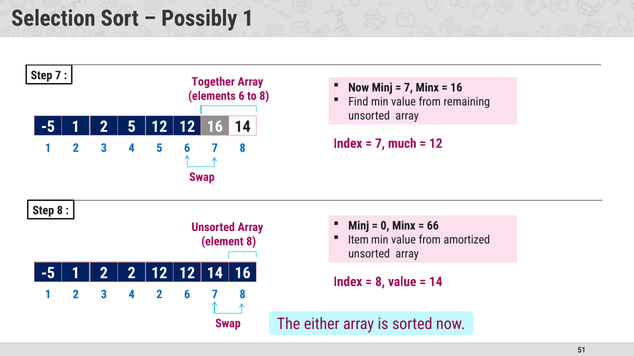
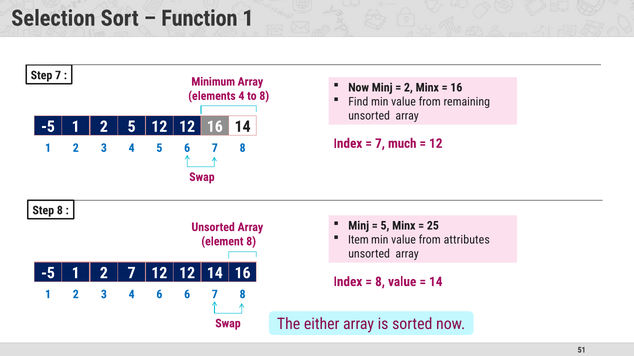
Possibly: Possibly -> Function (199, 18)
Together: Together -> Minimum (213, 82)
7: 7 -> 2 (408, 88)
elements 6: 6 -> 4 (241, 96)
0: 0 -> 5 (385, 226)
66: 66 -> 25 (433, 226)
amortized: amortized -> attributes (467, 240)
2 2: 2 -> 7 (132, 273)
4 2: 2 -> 6 (159, 295)
